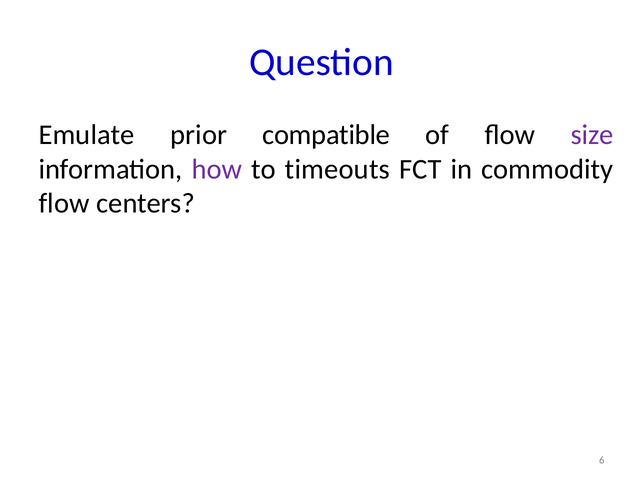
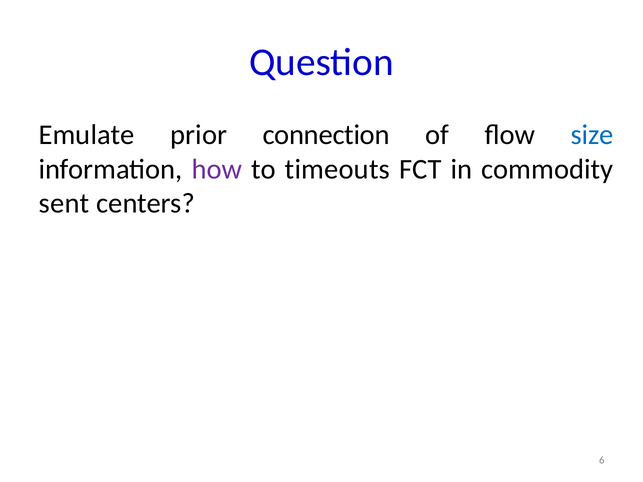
compatible: compatible -> connection (326, 135)
size colour: purple -> blue (592, 135)
flow: flow -> sent (64, 204)
